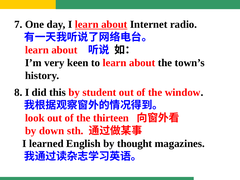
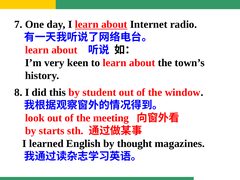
thirteen: thirteen -> meeting (111, 118)
down: down -> starts (52, 131)
